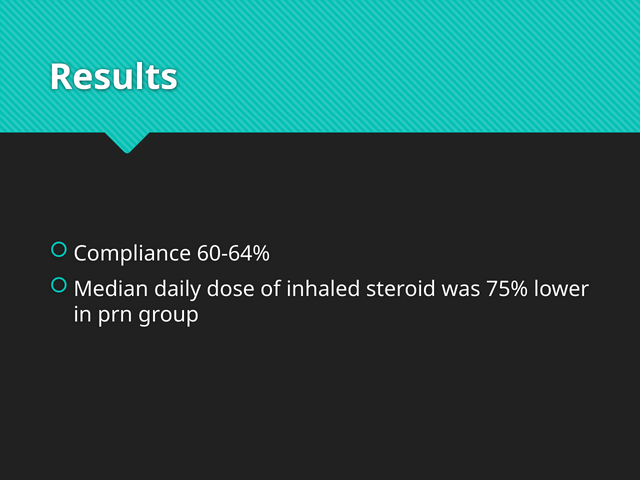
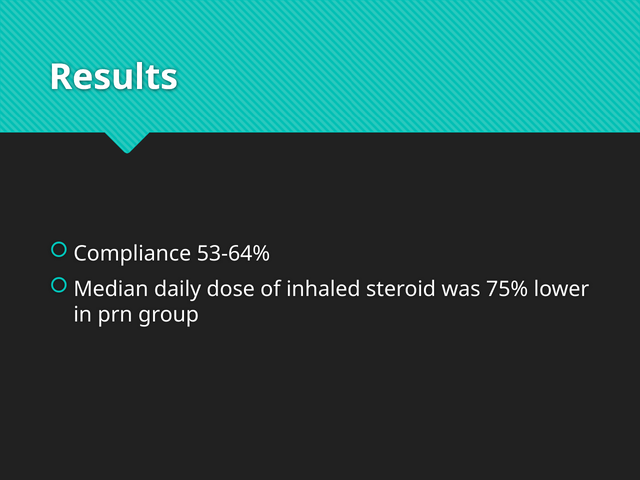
60-64%: 60-64% -> 53-64% (233, 254)
